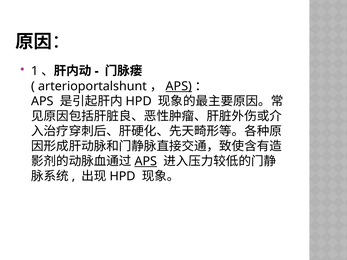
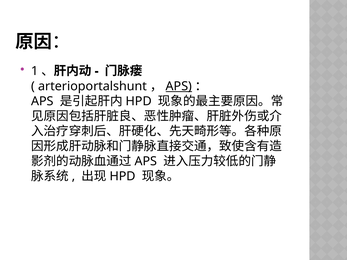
APS underline: present -> none (146, 161)
